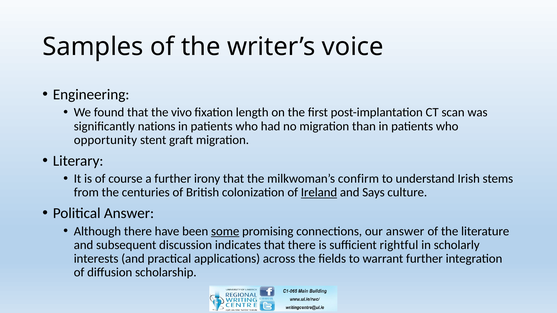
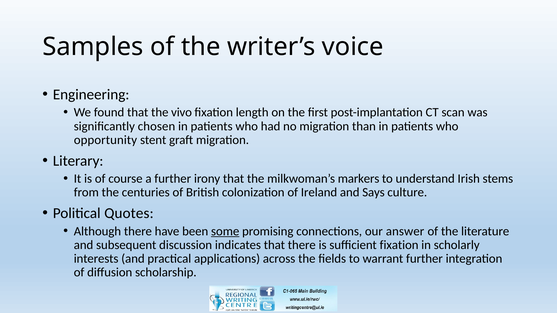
nations: nations -> chosen (157, 126)
confirm: confirm -> markers (359, 179)
Ireland underline: present -> none (319, 193)
Political Answer: Answer -> Quotes (129, 213)
sufficient rightful: rightful -> fixation (399, 245)
